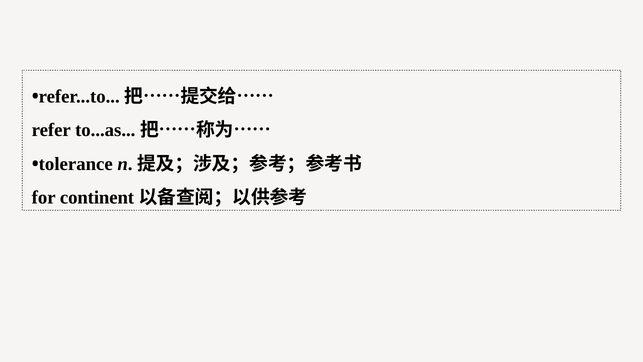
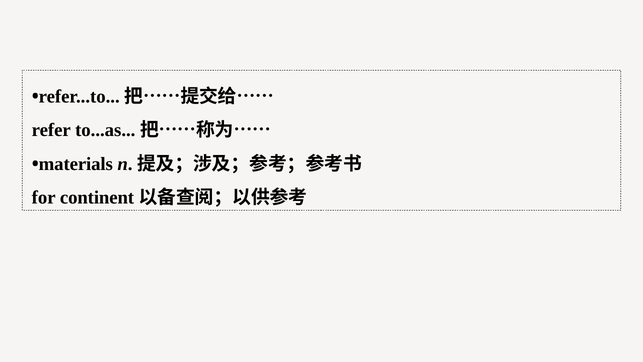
tolerance: tolerance -> materials (76, 164)
